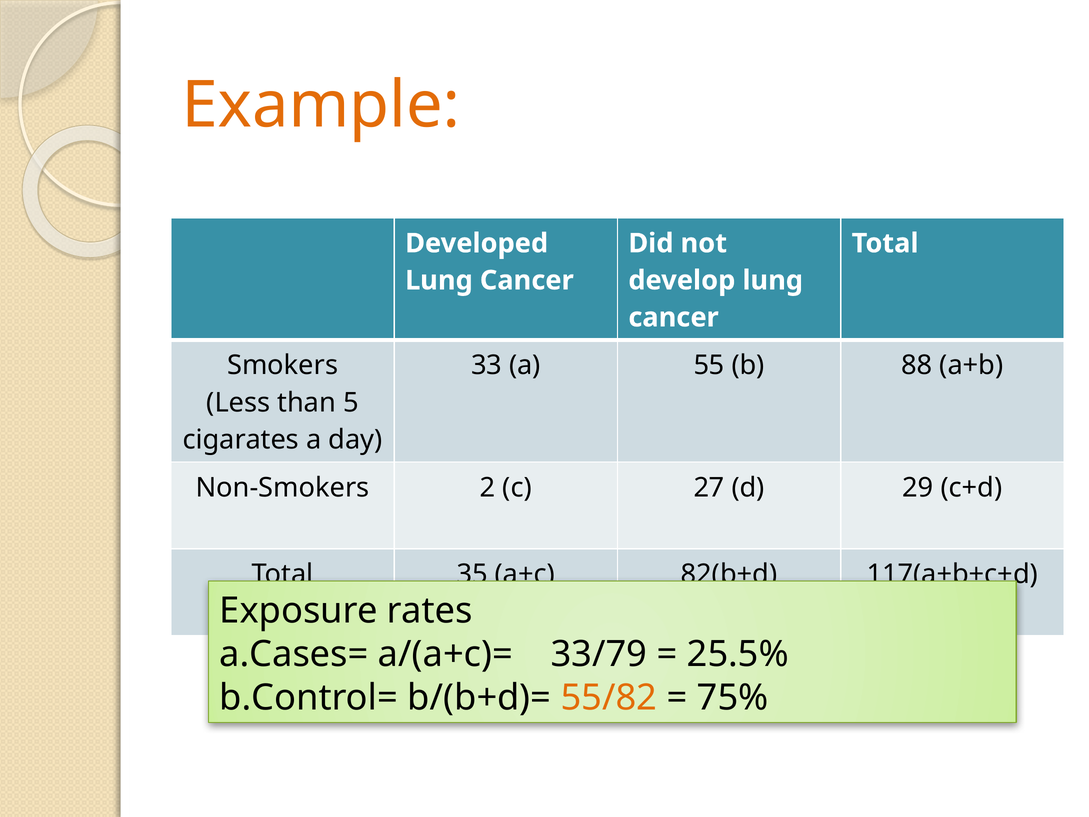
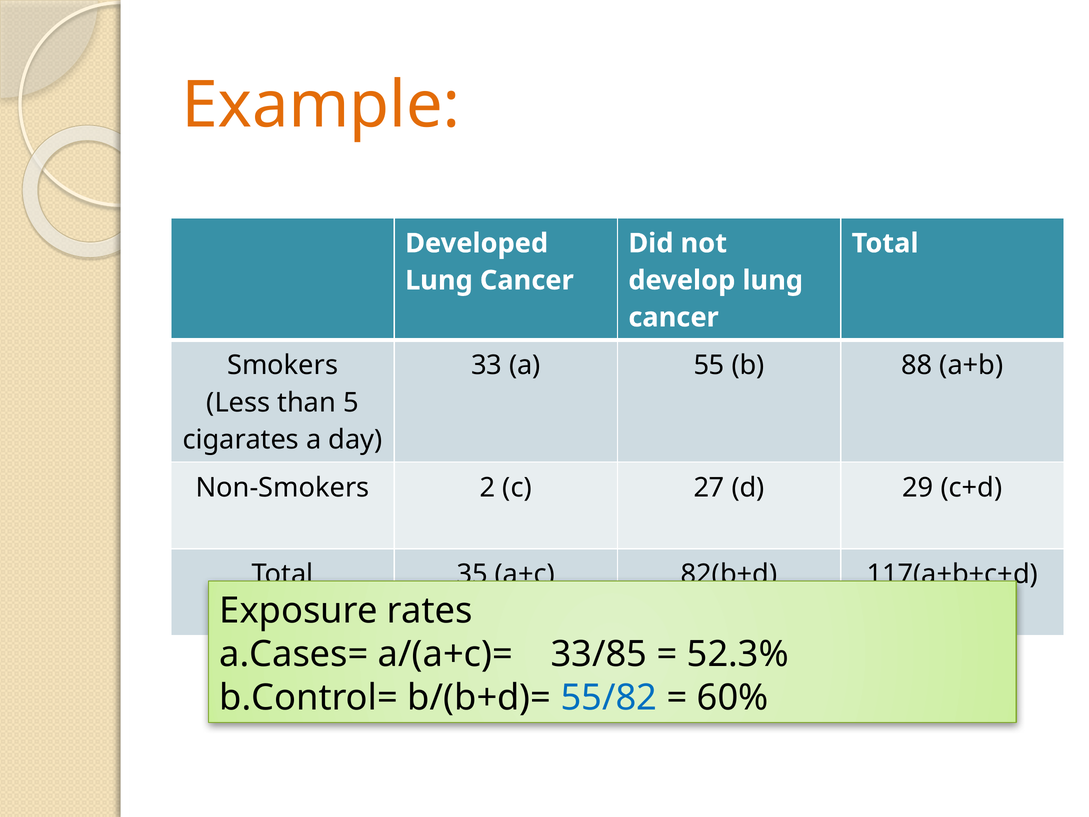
33/79: 33/79 -> 33/85 (599, 654)
25.5%: 25.5% -> 52.3% (738, 654)
55/82 colour: orange -> blue (609, 698)
75%: 75% -> 60% (733, 698)
